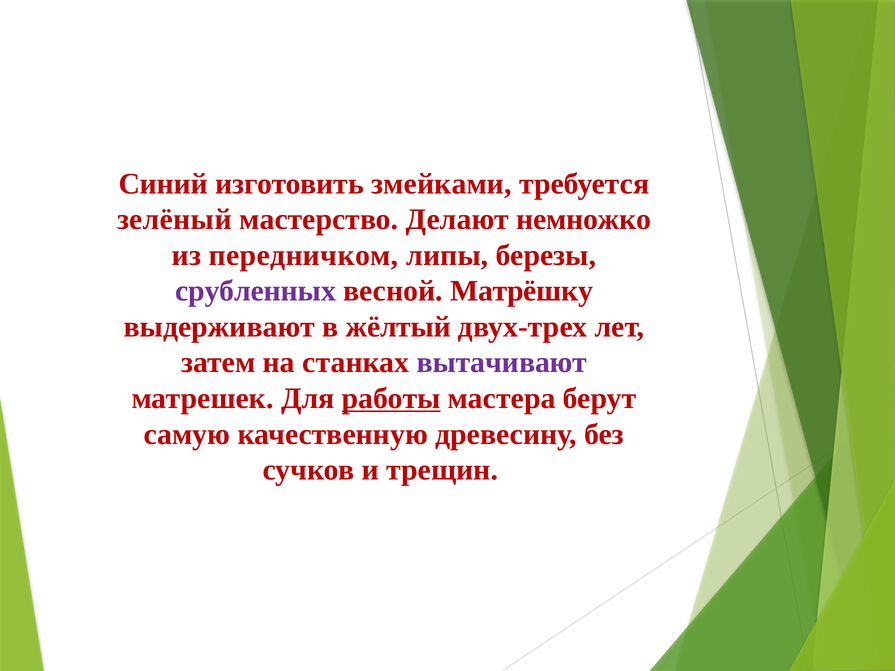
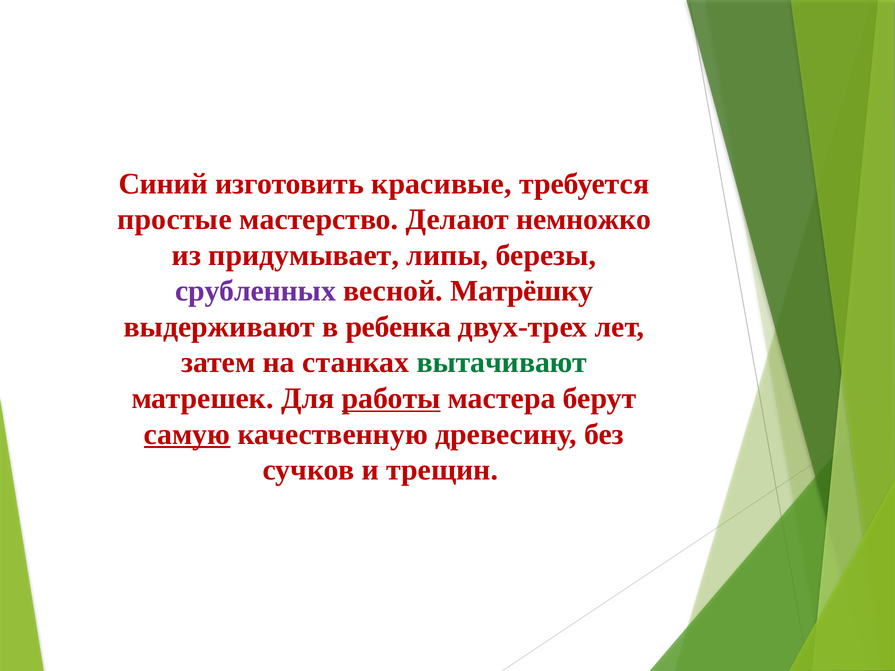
змейками: змейками -> красивые (441, 184)
зелёный: зелёный -> простые (174, 220)
передничком: передничком -> придумывает (304, 255)
жёлтый: жёлтый -> ребенка (398, 327)
вытачивают colour: purple -> green (502, 363)
самую underline: none -> present (187, 434)
